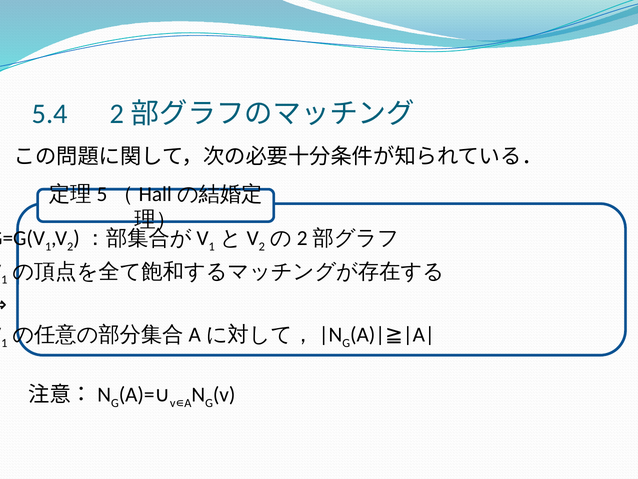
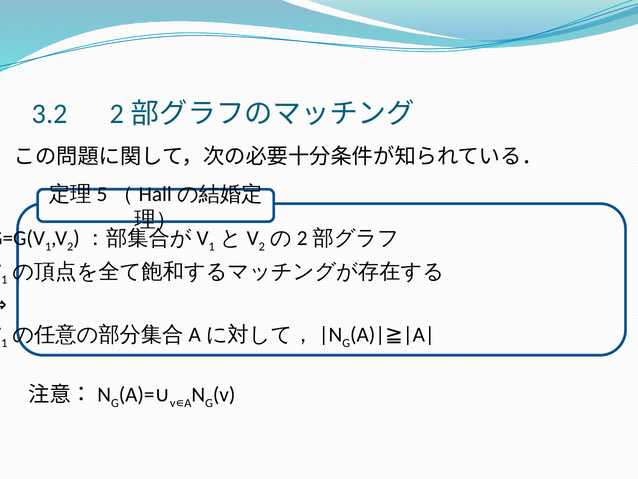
5.4: 5.4 -> 3.2 (50, 114)
